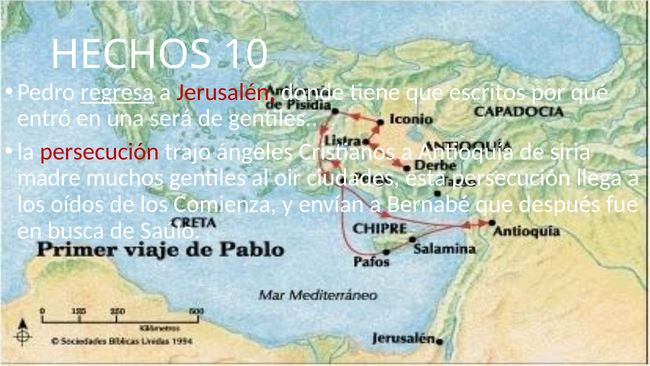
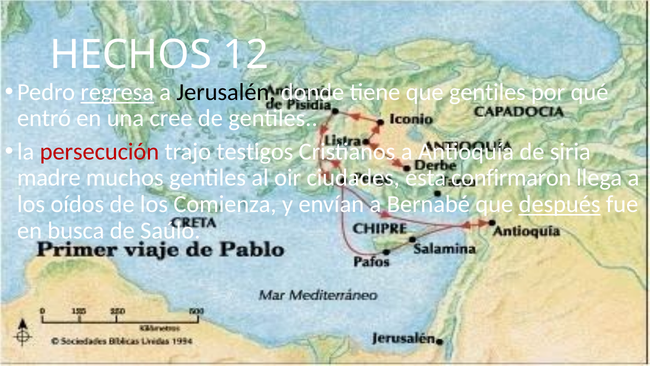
10: 10 -> 12 (246, 55)
Jerusalén colour: red -> black (226, 92)
que escritos: escritos -> gentiles (487, 92)
será: será -> cree (171, 118)
ángeles: ángeles -> testigos (255, 151)
esta persecución: persecución -> confirmaron (511, 178)
después underline: none -> present (560, 204)
